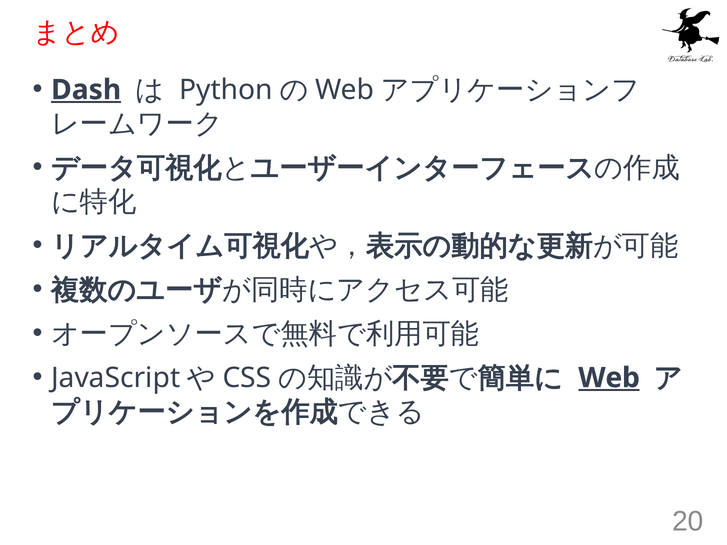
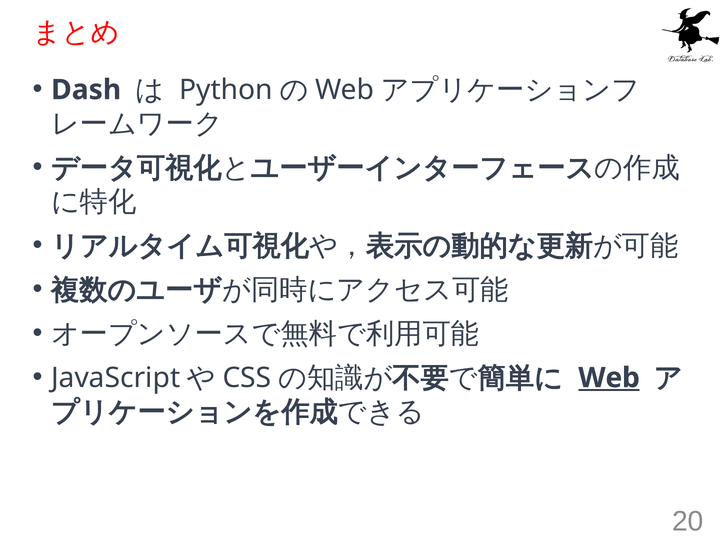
Dash underline: present -> none (86, 90)
